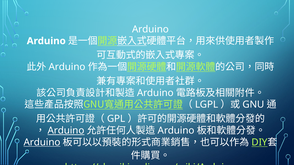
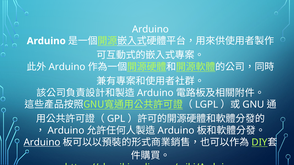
Arduino underline: present -> none (66, 131)
